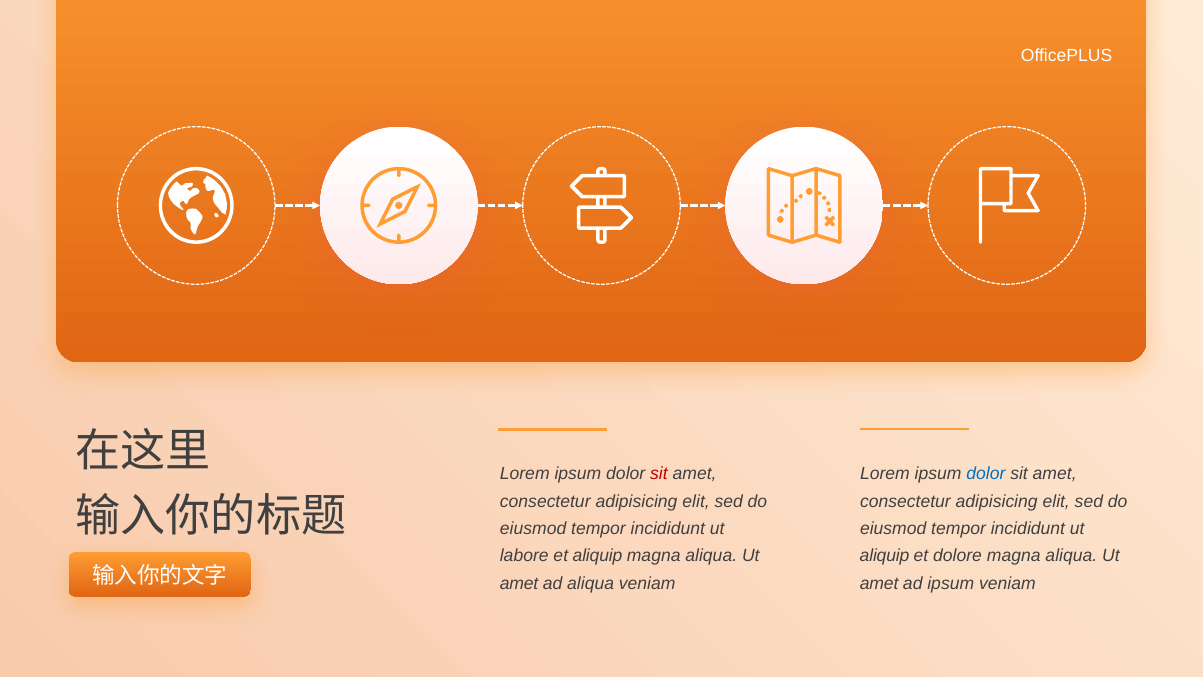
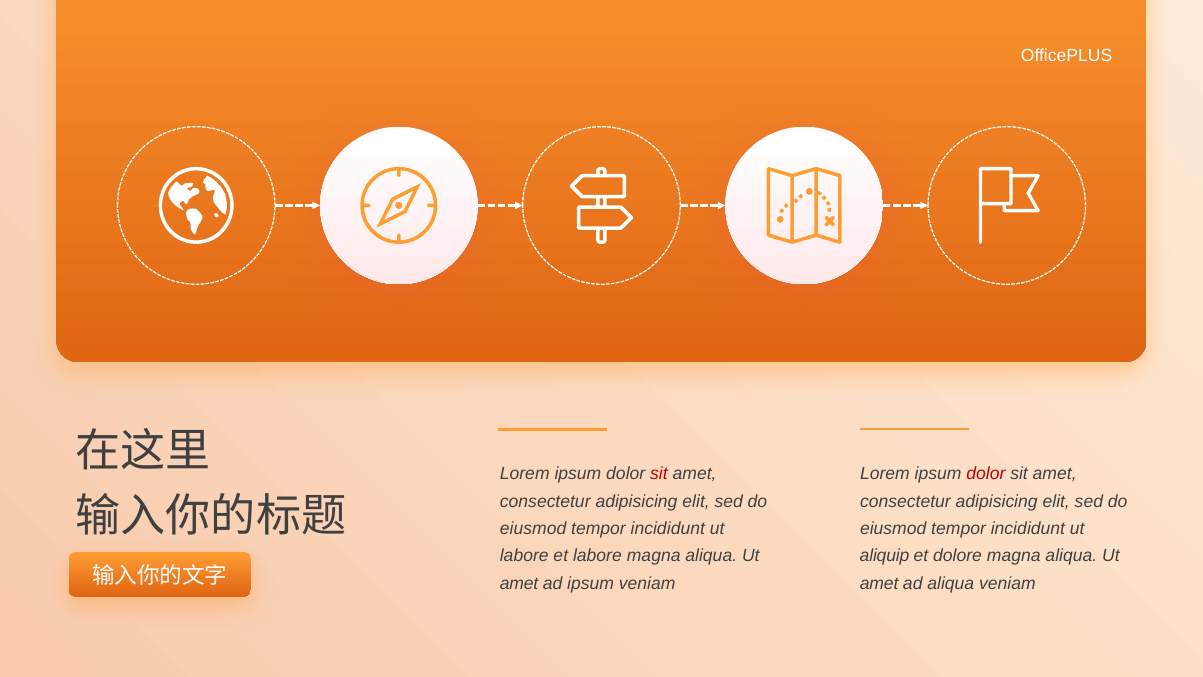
dolor colour: blue -> red (986, 474)
et aliquip: aliquip -> labore (597, 556)
ad aliqua: aliqua -> ipsum (591, 583)
ad ipsum: ipsum -> aliqua (951, 583)
